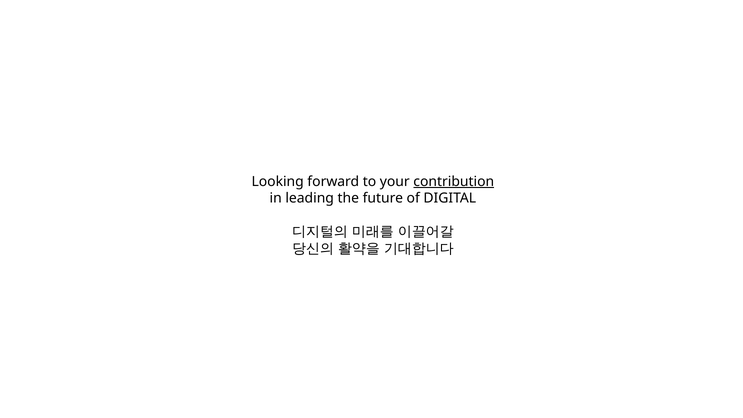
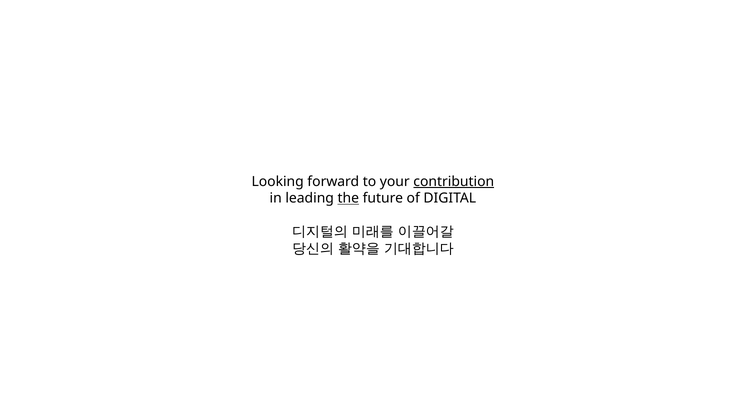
the underline: none -> present (348, 198)
